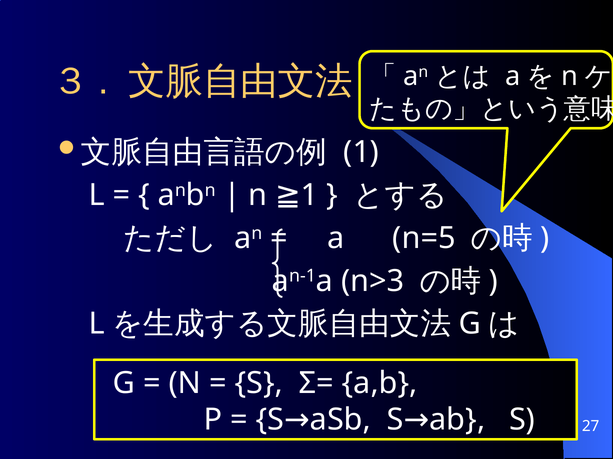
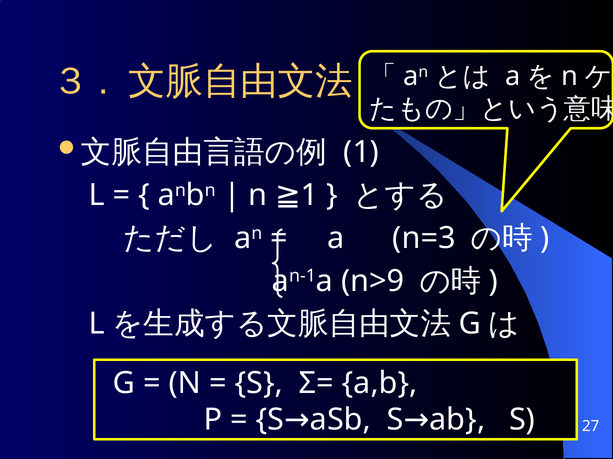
n=5: n=5 -> n=3 (424, 239)
n>3: n>3 -> n>9 (373, 281)
